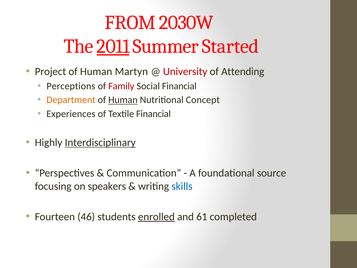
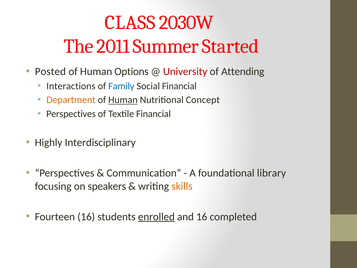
FROM: FROM -> CLASS (130, 23)
2011 underline: present -> none (113, 46)
Project: Project -> Posted (50, 72)
Martyn: Martyn -> Options (132, 72)
Perceptions: Perceptions -> Interactions (71, 86)
Family colour: red -> blue (121, 86)
Experiences: Experiences -> Perspectives (71, 114)
Interdisciplinary underline: present -> none (100, 142)
source: source -> library (272, 173)
skills colour: blue -> orange (182, 186)
Fourteen 46: 46 -> 16 (86, 217)
and 61: 61 -> 16 (202, 217)
